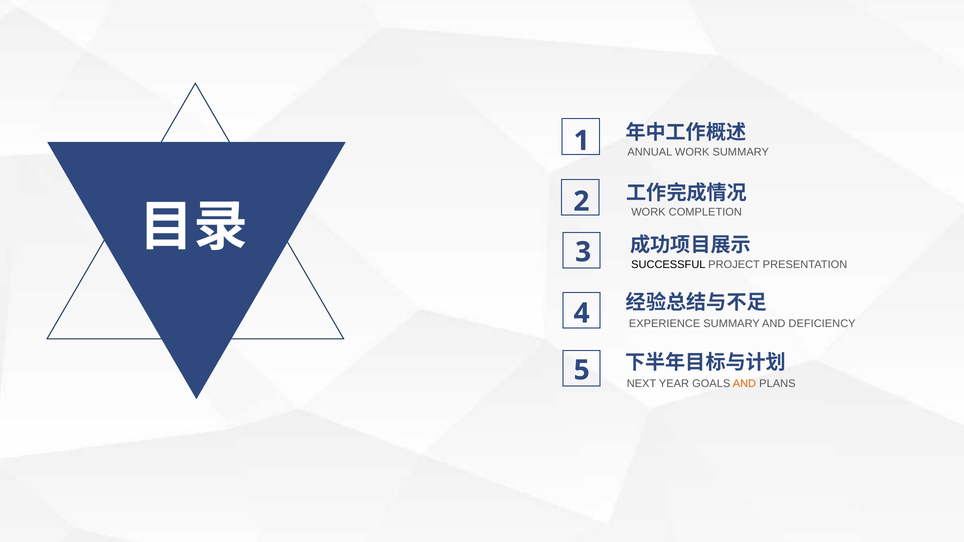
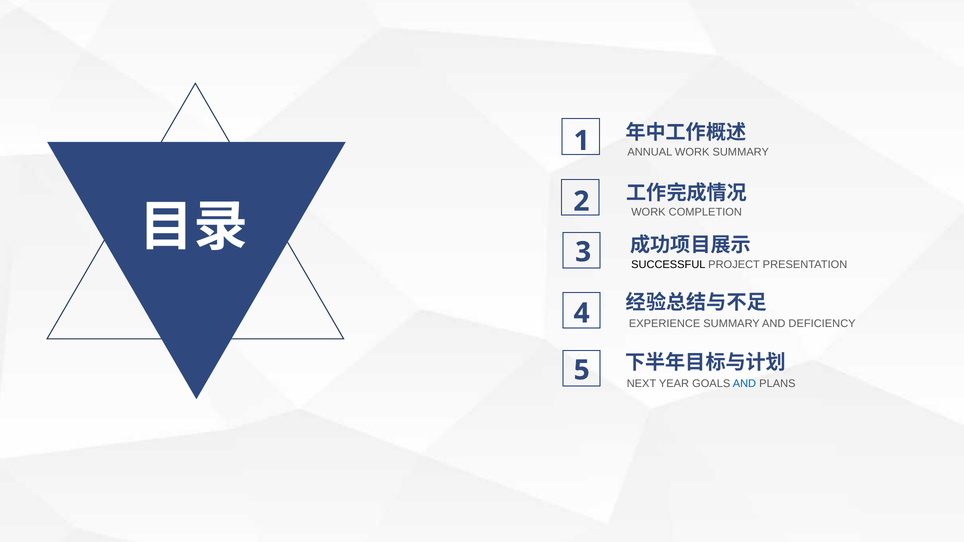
AND colour: orange -> blue (744, 384)
